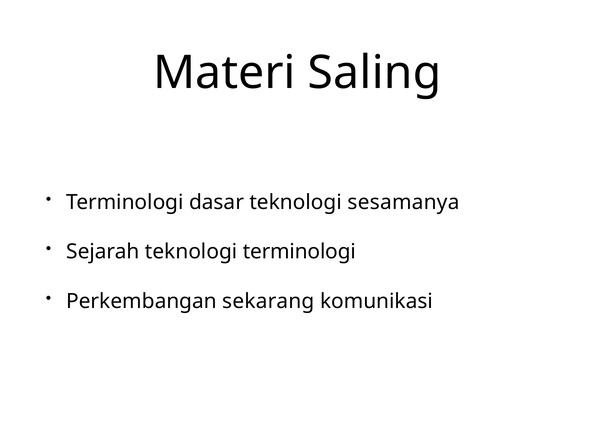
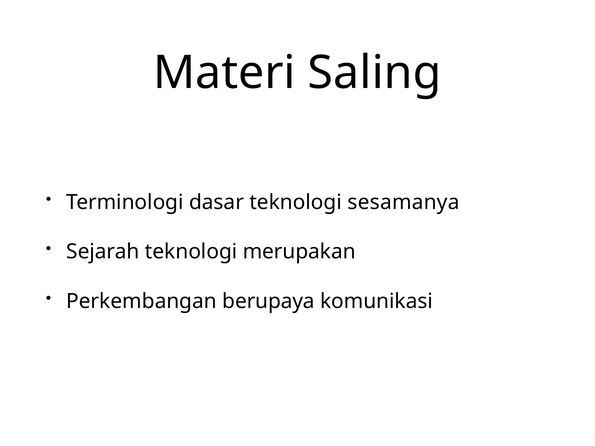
teknologi terminologi: terminologi -> merupakan (299, 252)
sekarang: sekarang -> berupaya (268, 301)
